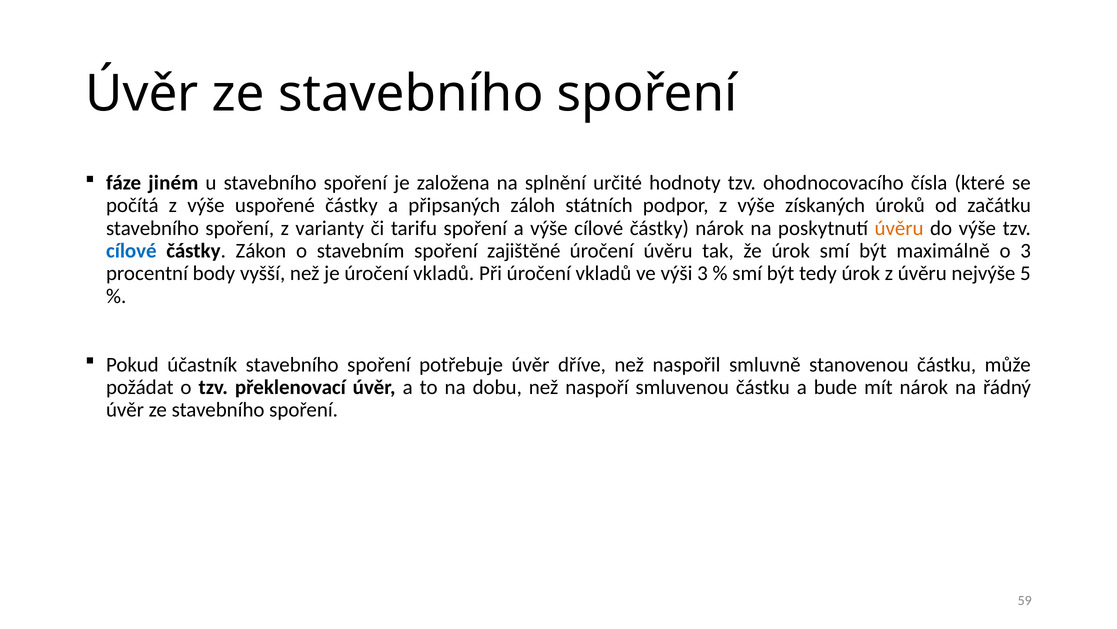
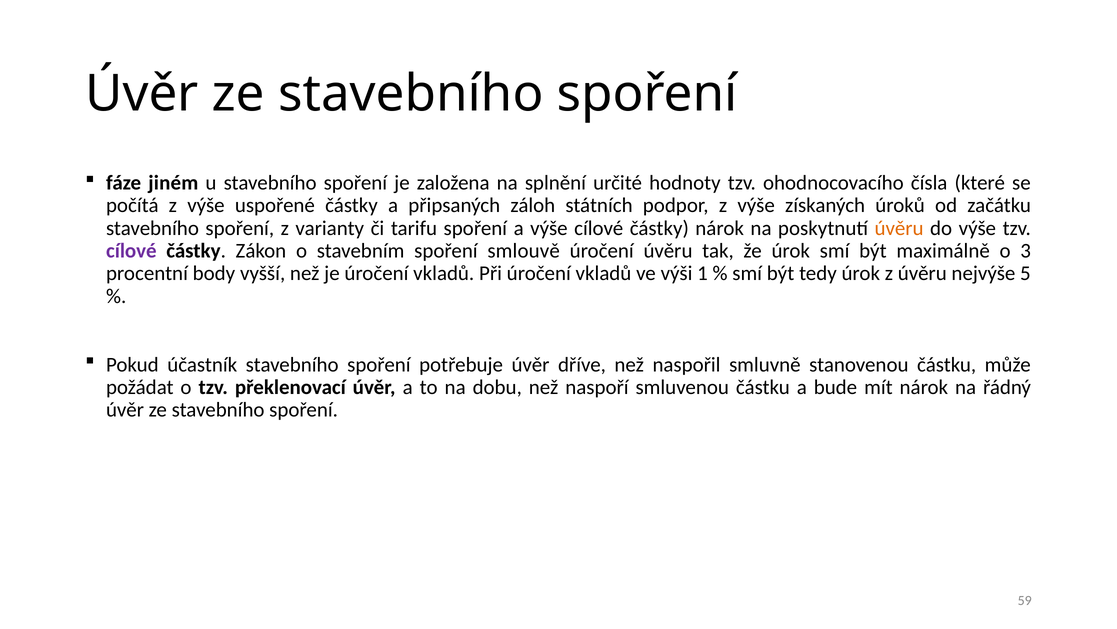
cílové colour: blue -> purple (131, 251)
zajištěné: zajištěné -> smlouvě (524, 251)
výši 3: 3 -> 1 (703, 273)
